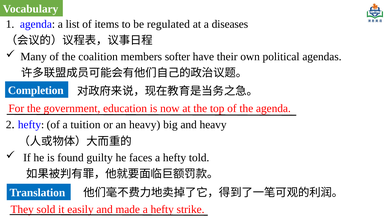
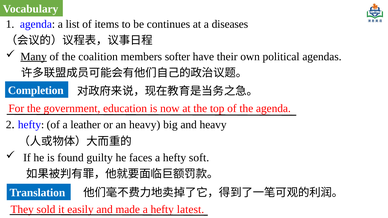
regulated: regulated -> continues (168, 24)
Many underline: none -> present (34, 57)
tuition: tuition -> leather (86, 125)
told: told -> soft (199, 158)
strike: strike -> latest (191, 210)
